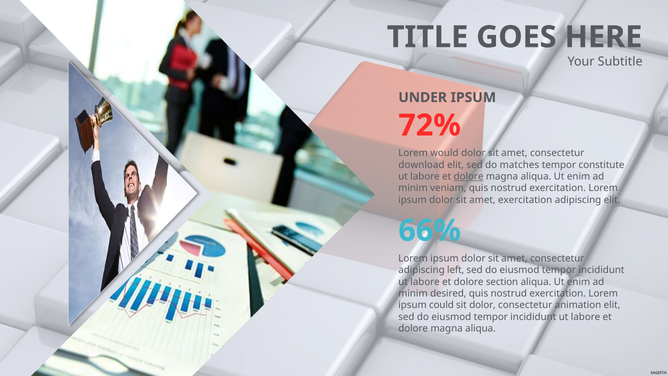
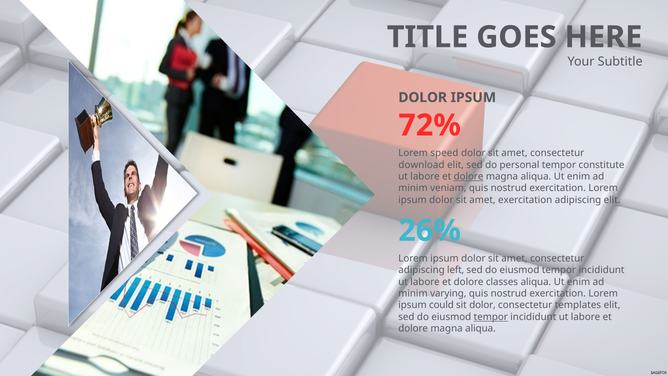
UNDER: UNDER -> DOLOR (423, 97)
would: would -> speed (444, 153)
matches: matches -> personal (520, 165)
66%: 66% -> 26% (430, 231)
section: section -> classes (502, 282)
desired: desired -> varying (448, 293)
animation: animation -> templates (578, 305)
tempor underline: none -> present (491, 317)
